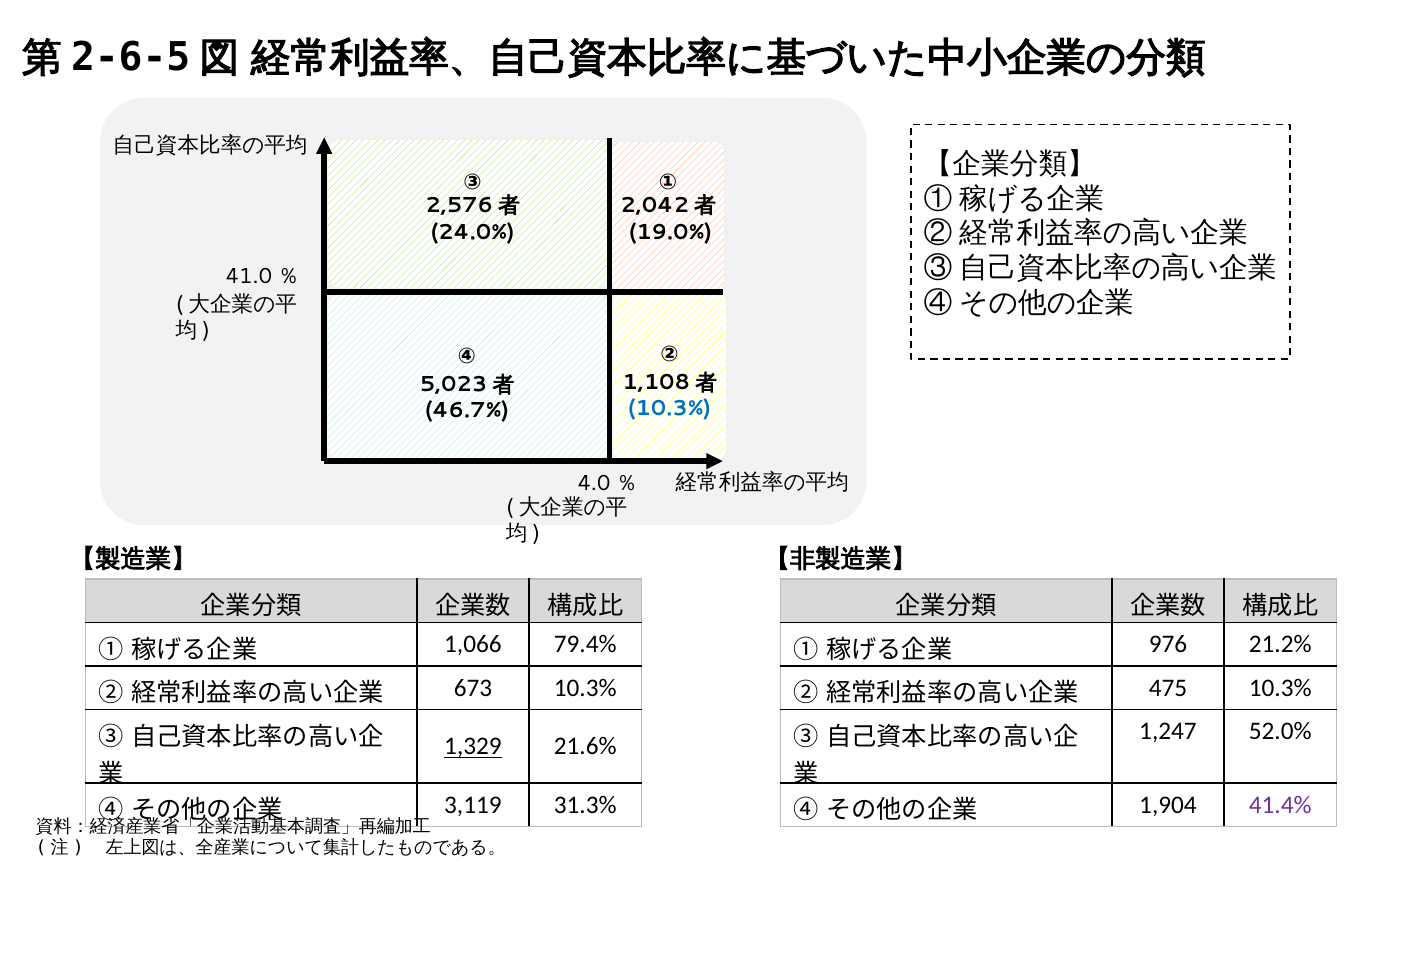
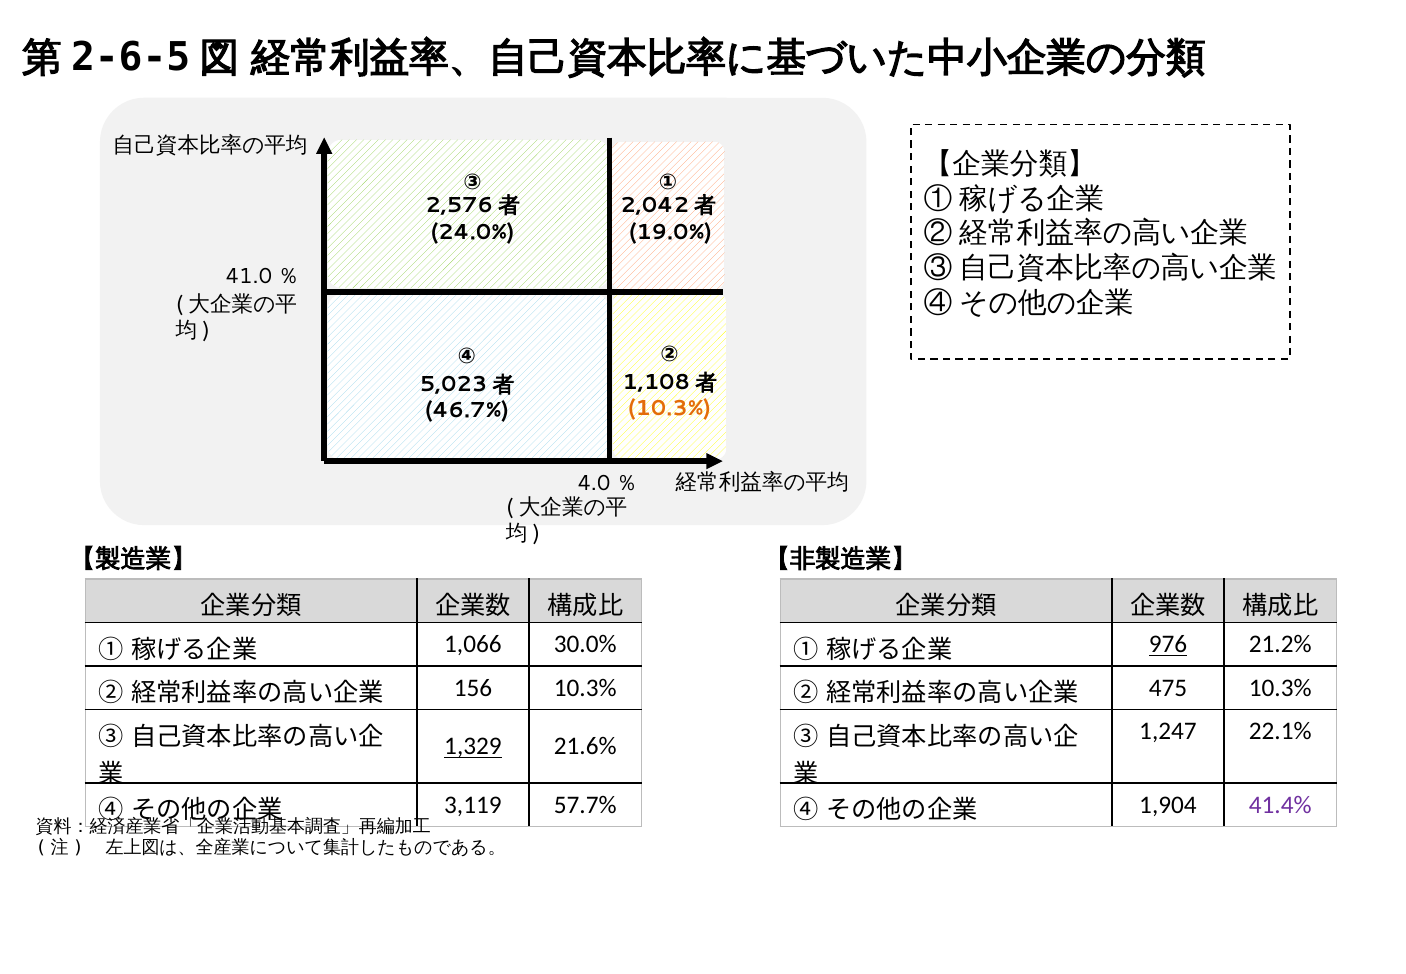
10.3% colour: blue -> orange (669, 408)
79.4%: 79.4% -> 30.0% (585, 644)
976 underline: none -> present (1168, 644)
673: 673 -> 156 (473, 688)
52.0%: 52.0% -> 22.1% (1280, 731)
31.3%: 31.3% -> 57.7% (585, 805)
